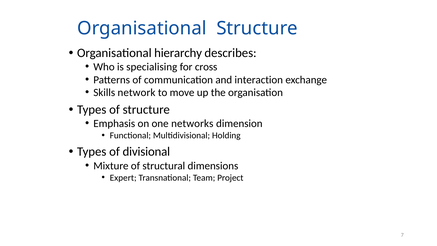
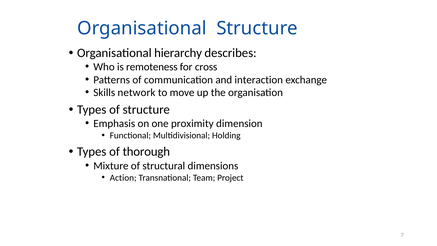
specialising: specialising -> remoteness (152, 67)
networks: networks -> proximity (192, 124)
divisional: divisional -> thorough (146, 152)
Expert: Expert -> Action (123, 178)
